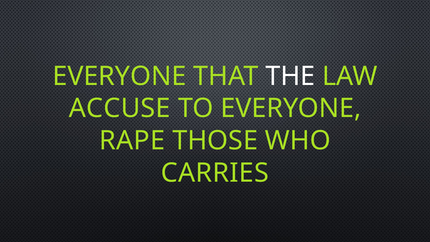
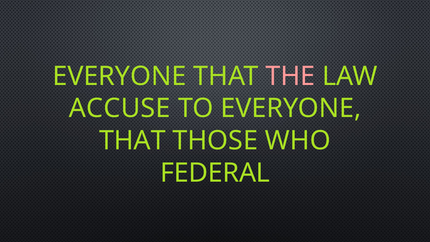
THE colour: white -> pink (290, 76)
RAPE: RAPE -> THAT (132, 141)
CARRIES: CARRIES -> FEDERAL (215, 173)
